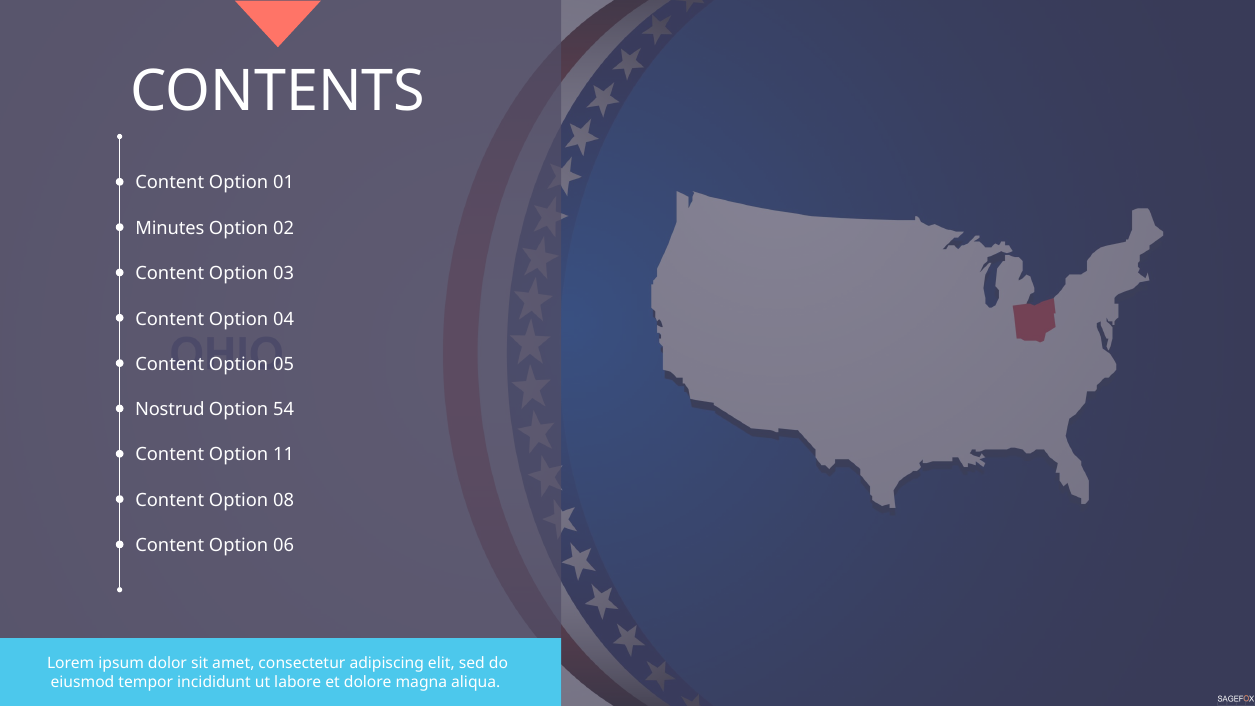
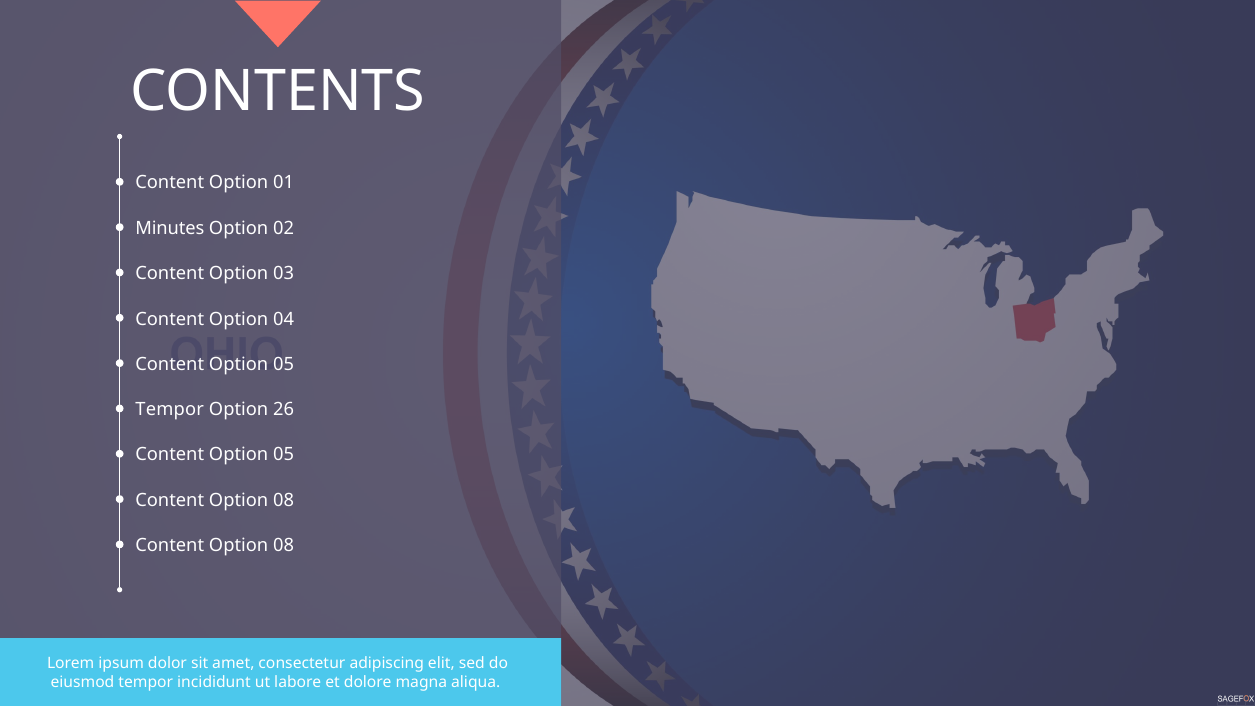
Nostrud: Nostrud -> Tempor (170, 410)
54: 54 -> 26 (284, 410)
11: 11 -> 05 (284, 455)
06: 06 -> 08 (284, 546)
